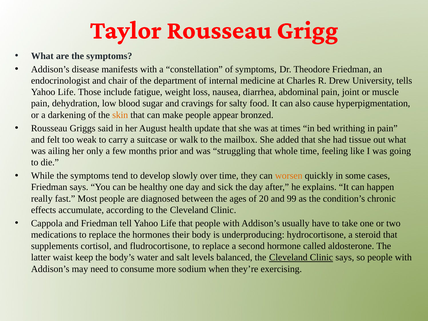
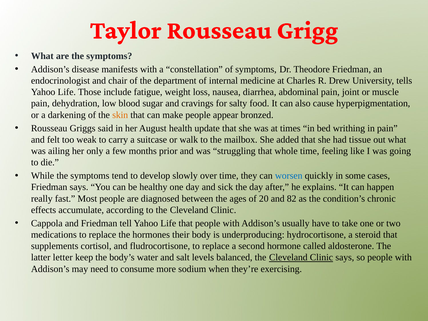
worsen colour: orange -> blue (289, 176)
99: 99 -> 82 (292, 199)
waist: waist -> letter (63, 258)
